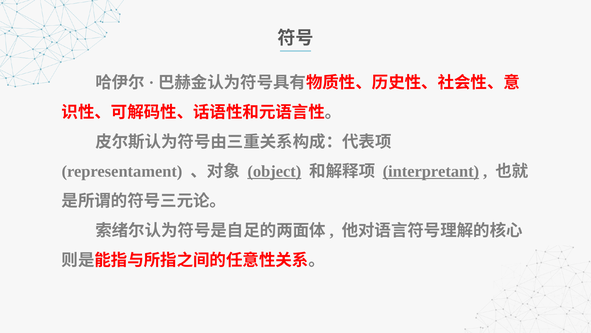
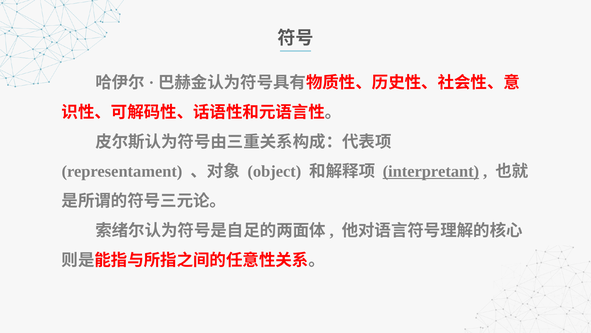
object underline: present -> none (274, 171)
